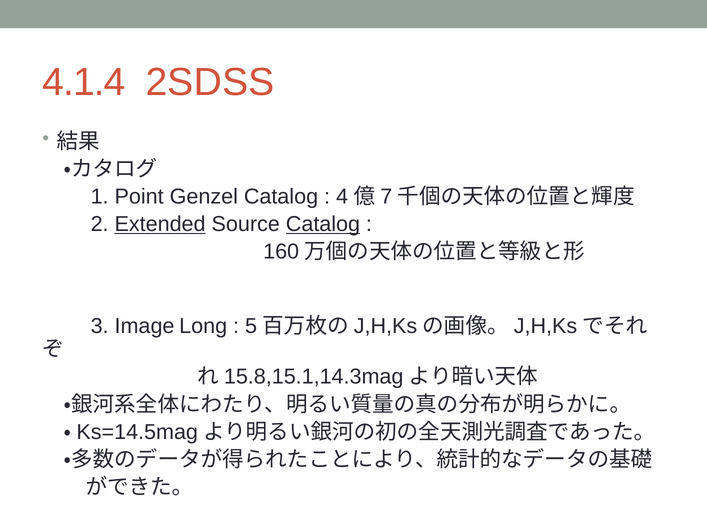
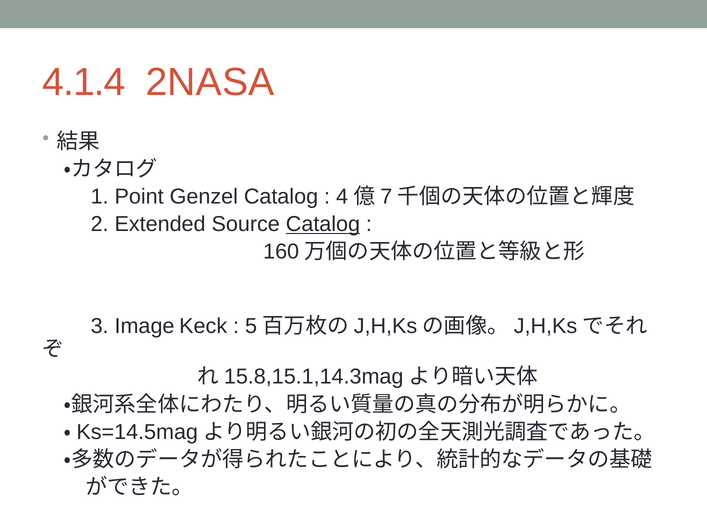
2SDSS: 2SDSS -> 2NASA (210, 82)
Extended underline: present -> none (160, 224)
Long: Long -> Keck (203, 326)
